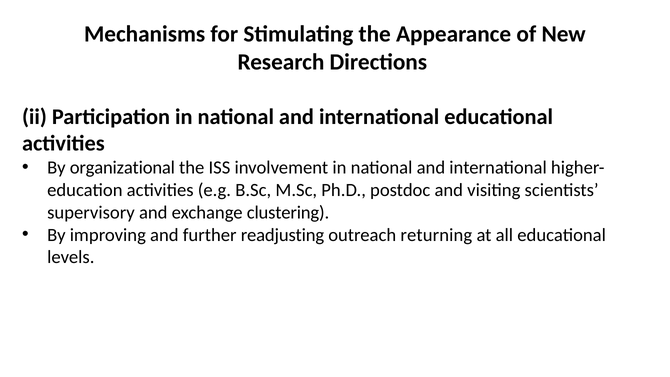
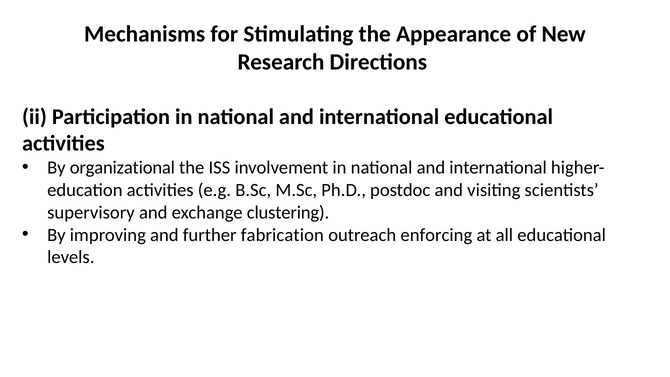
readjusting: readjusting -> fabrication (282, 235)
returning: returning -> enforcing (436, 235)
